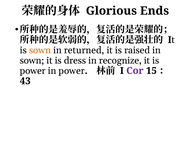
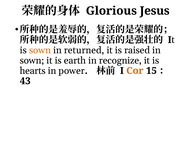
Ends: Ends -> Jesus (155, 11)
dress: dress -> earth (75, 61)
power: power -> hearts (33, 71)
Cor colour: purple -> orange (135, 71)
